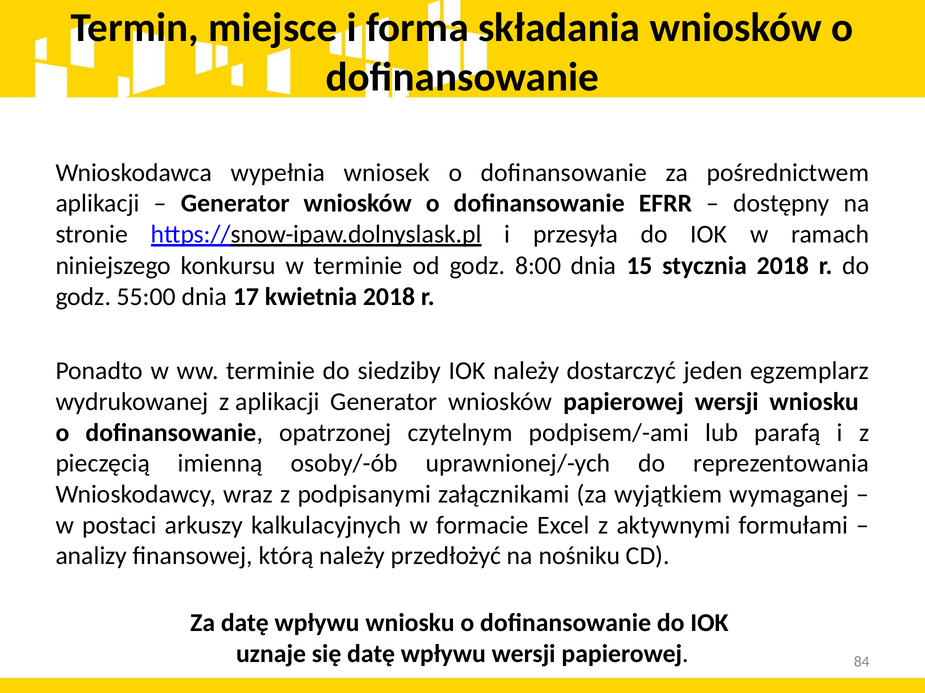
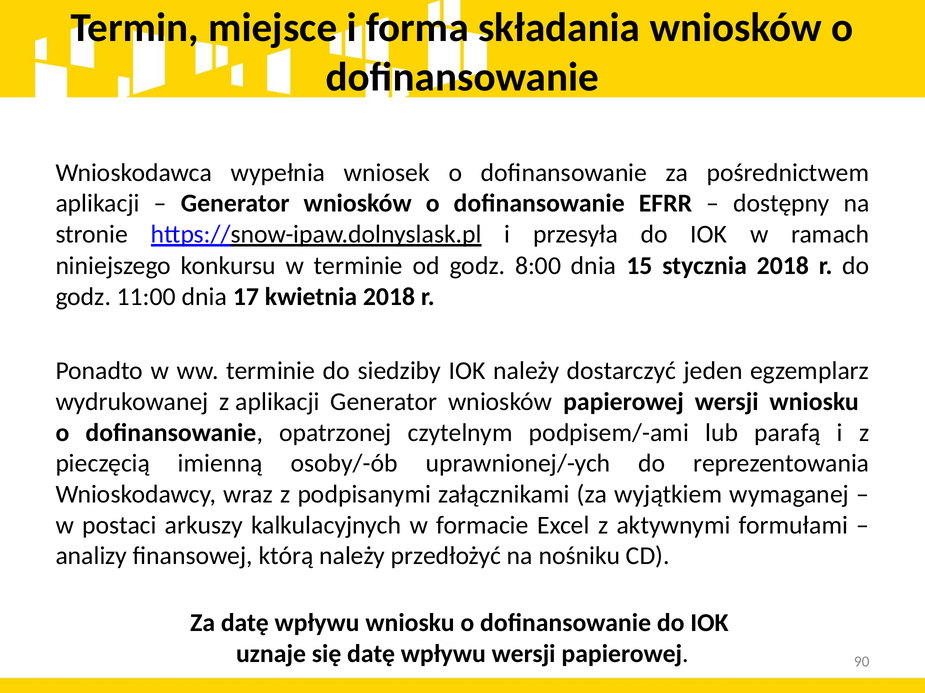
55:00: 55:00 -> 11:00 (146, 297)
84: 84 -> 90 (862, 662)
